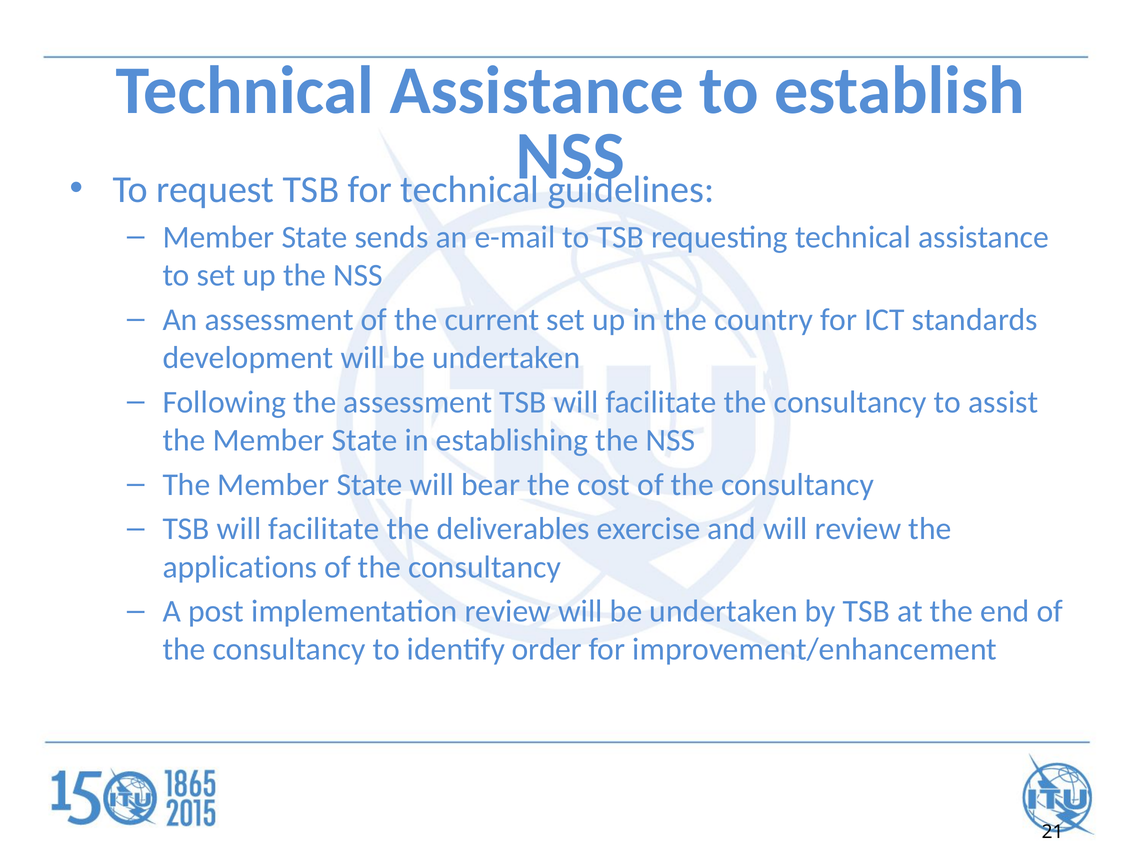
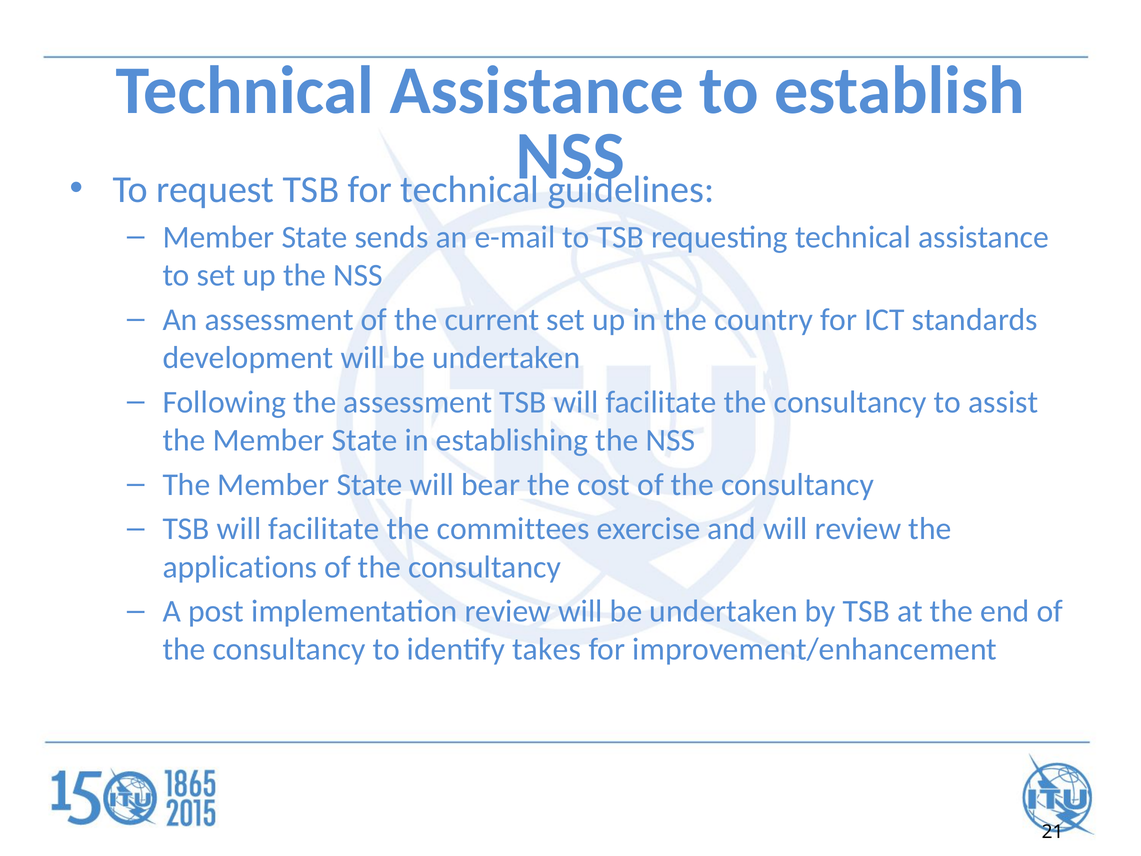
deliverables: deliverables -> committees (513, 529)
order: order -> takes (547, 649)
